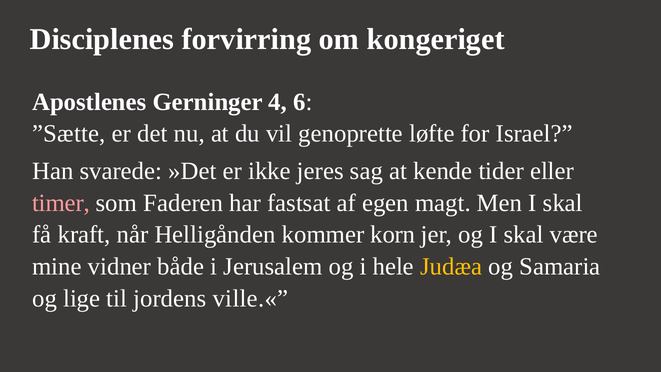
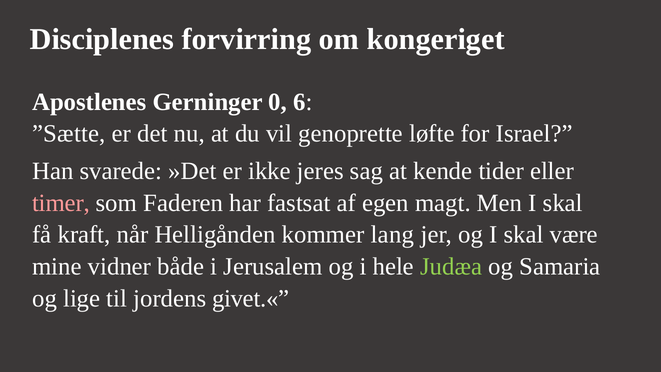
4: 4 -> 0 (278, 102)
korn: korn -> lang (392, 235)
Judæa colour: yellow -> light green (451, 266)
ville.«: ville.« -> givet.« (251, 298)
